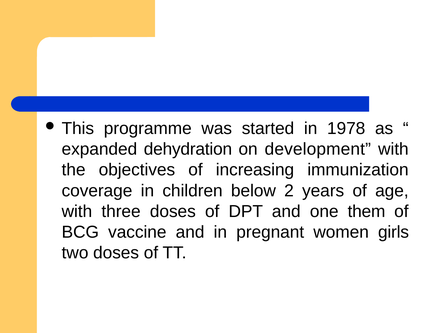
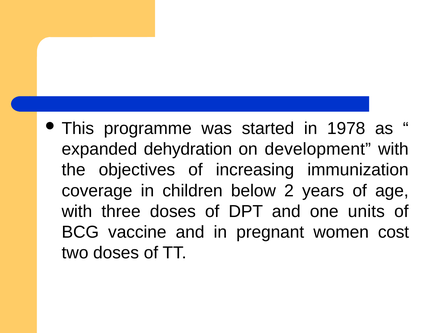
them: them -> units (366, 211)
girls: girls -> cost (394, 232)
